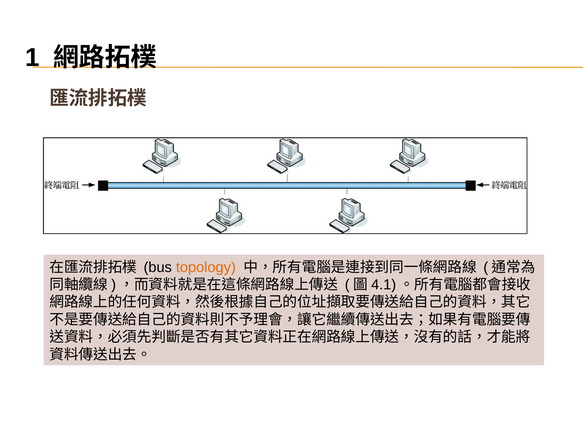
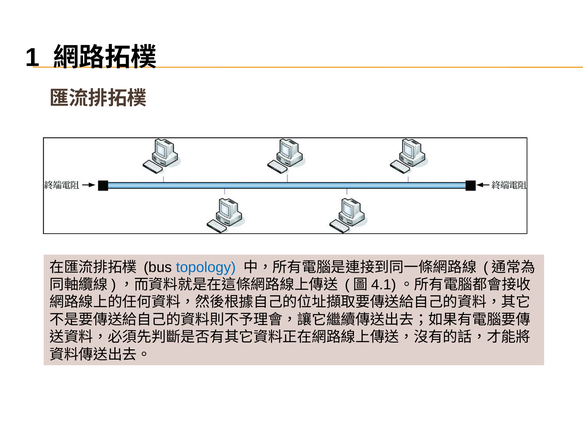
topology colour: orange -> blue (206, 267)
